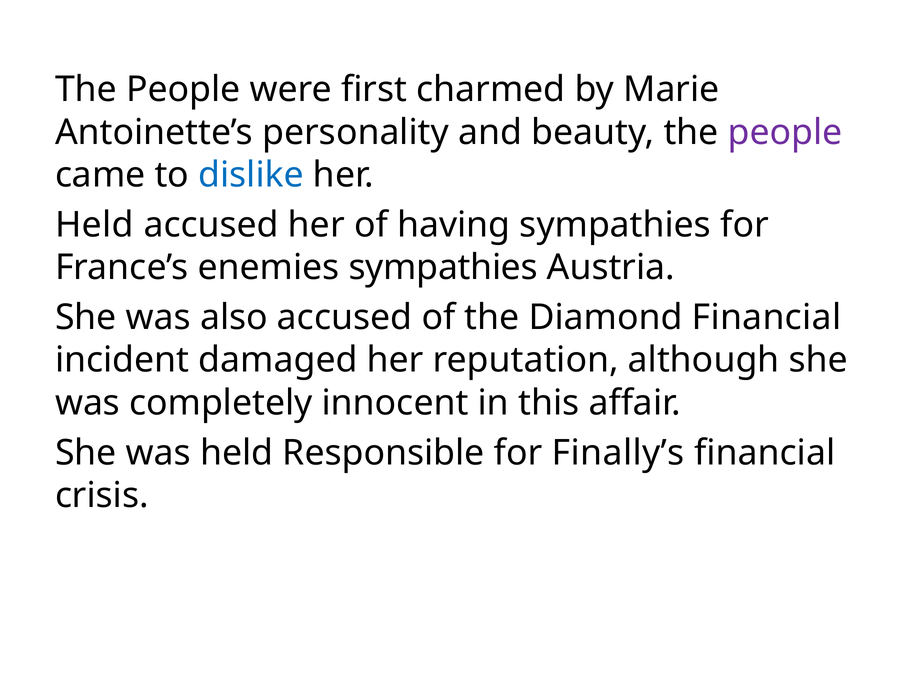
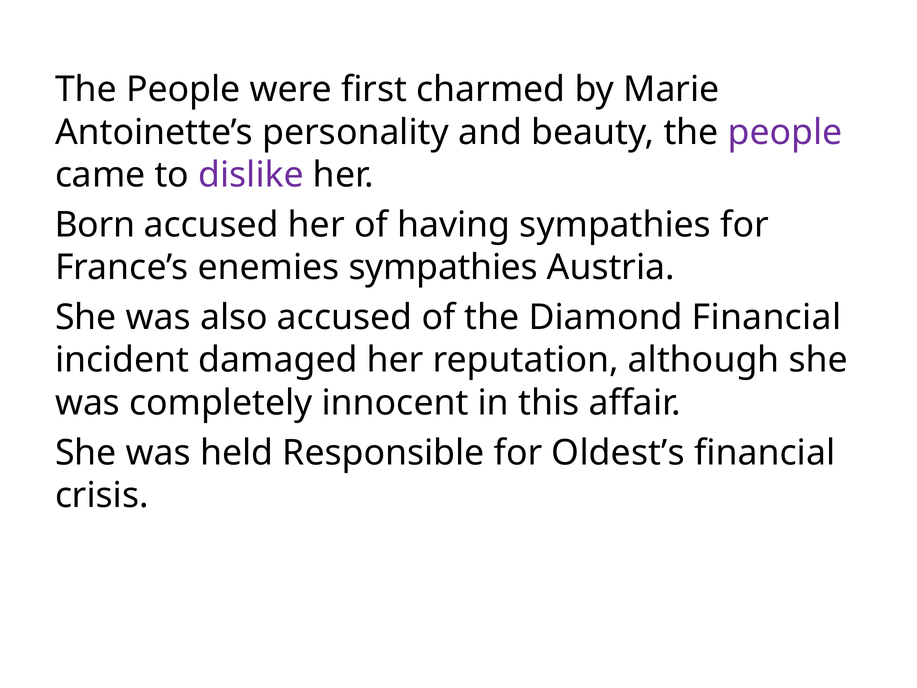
dislike colour: blue -> purple (251, 175)
Held: Held -> Born (95, 225)
Finally’s: Finally’s -> Oldest’s (618, 453)
